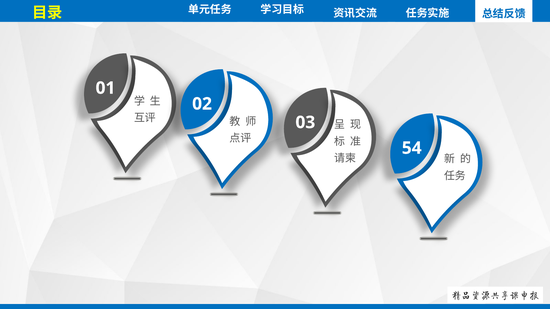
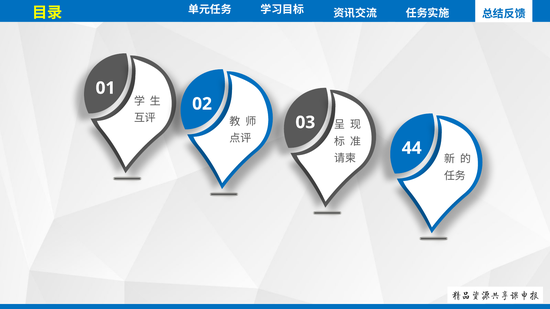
54: 54 -> 44 (412, 148)
